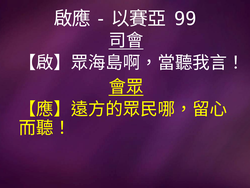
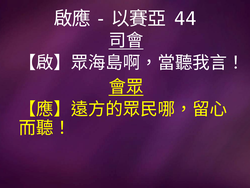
99: 99 -> 44 (185, 19)
